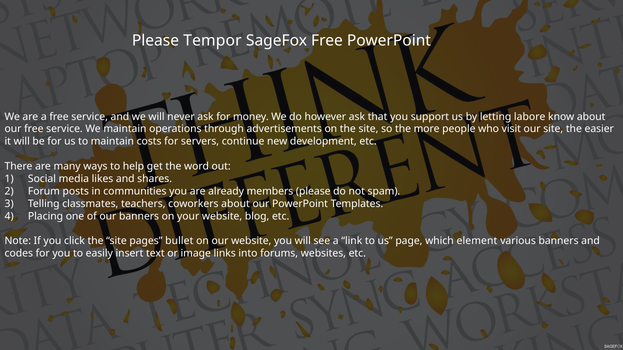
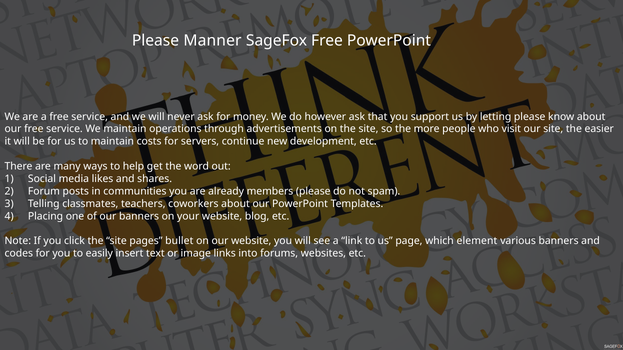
Tempor: Tempor -> Manner (212, 41)
letting labore: labore -> please (530, 117)
